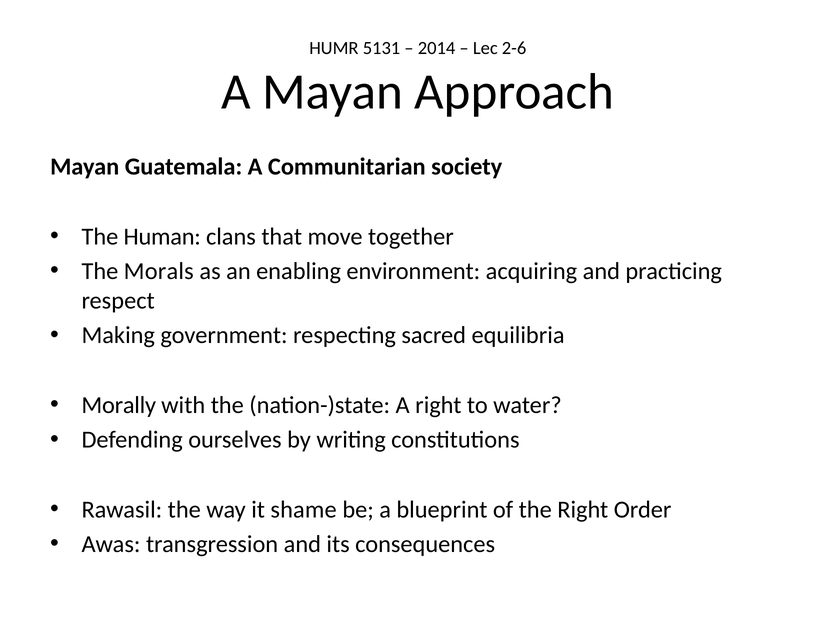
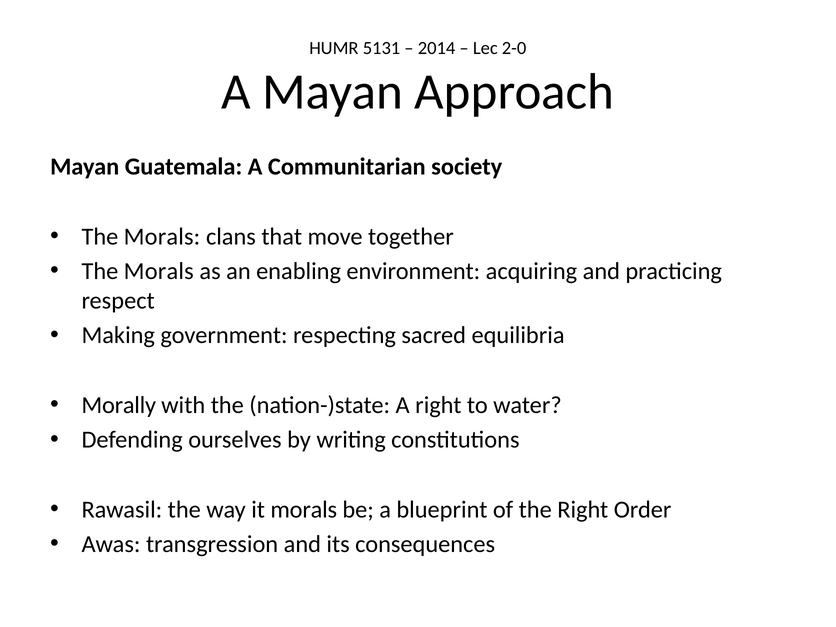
2-6: 2-6 -> 2-0 (514, 48)
Human: Human -> Morals (162, 236)
it shame: shame -> morals (304, 509)
